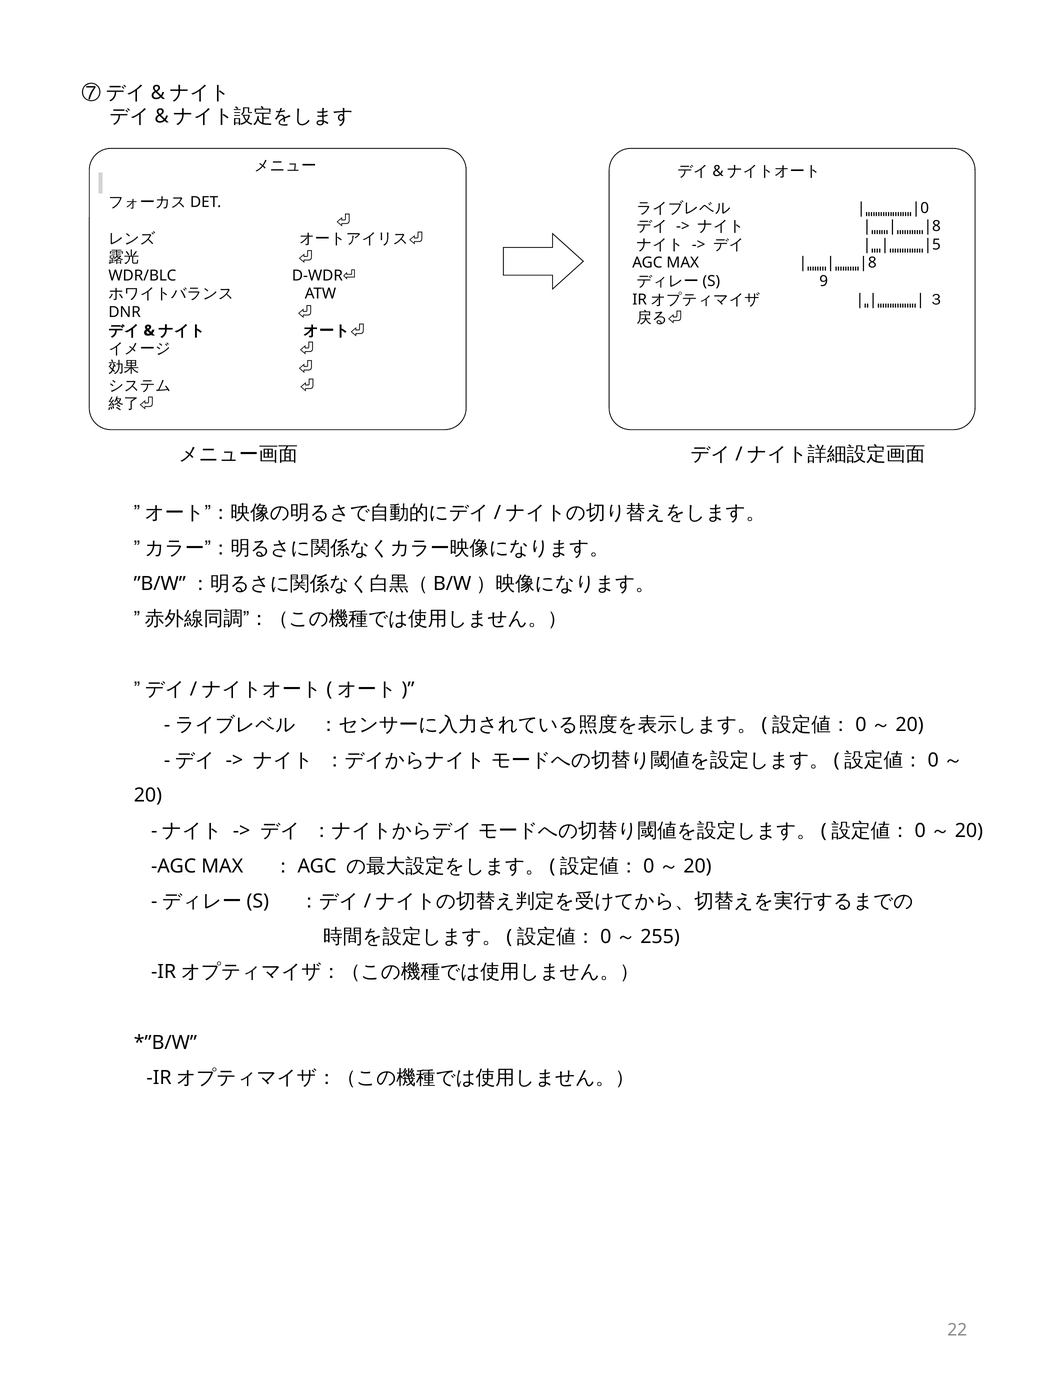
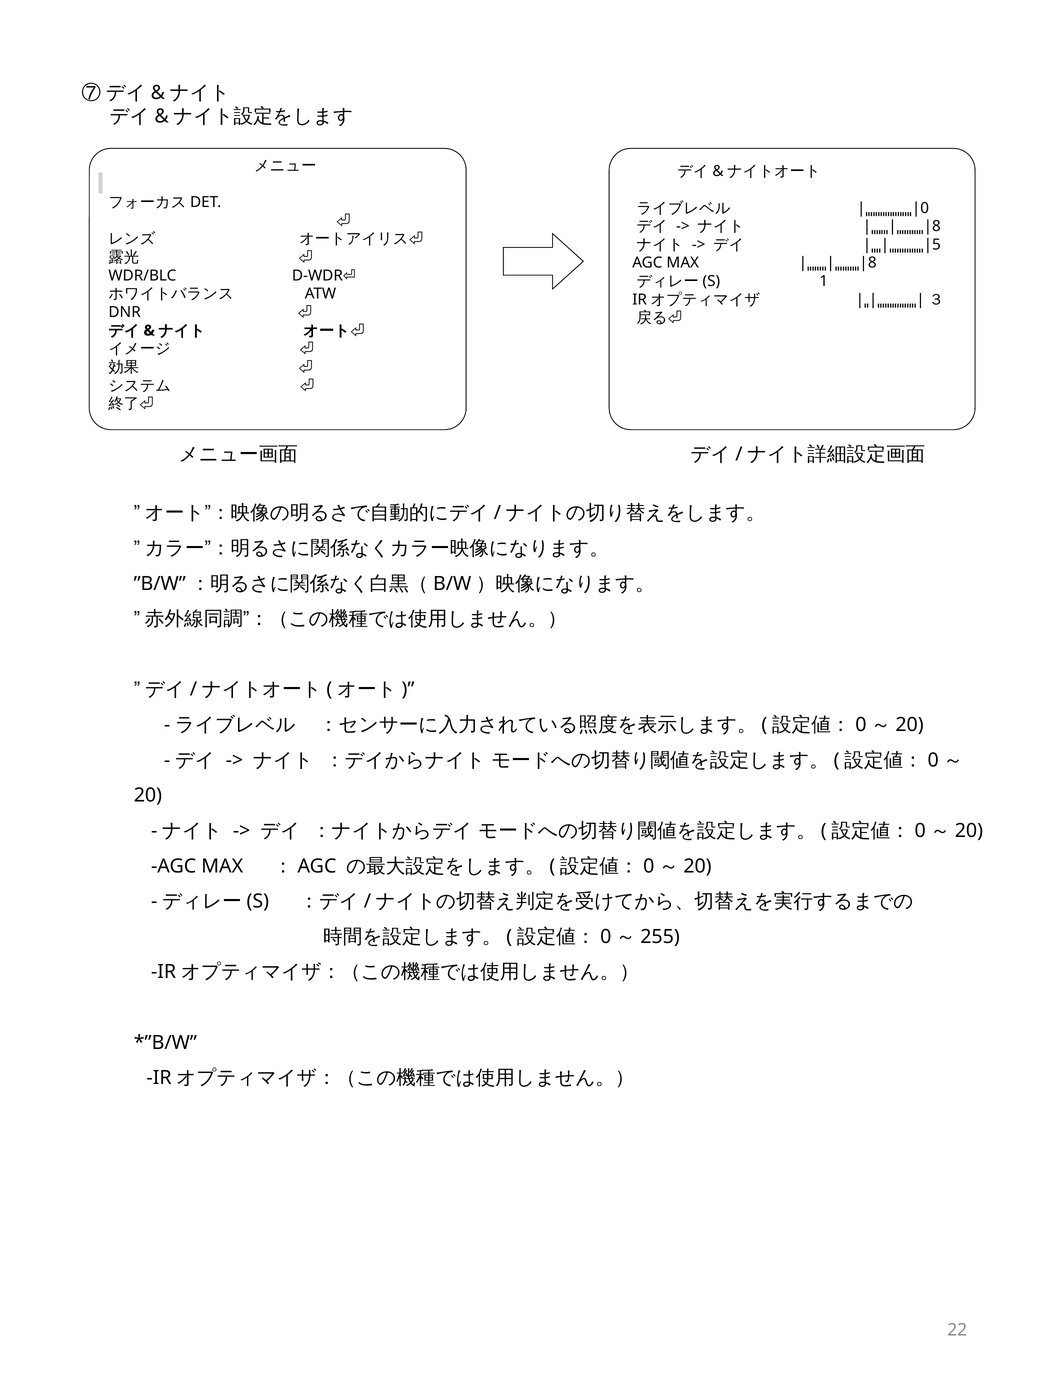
9: 9 -> 1 (824, 281)
